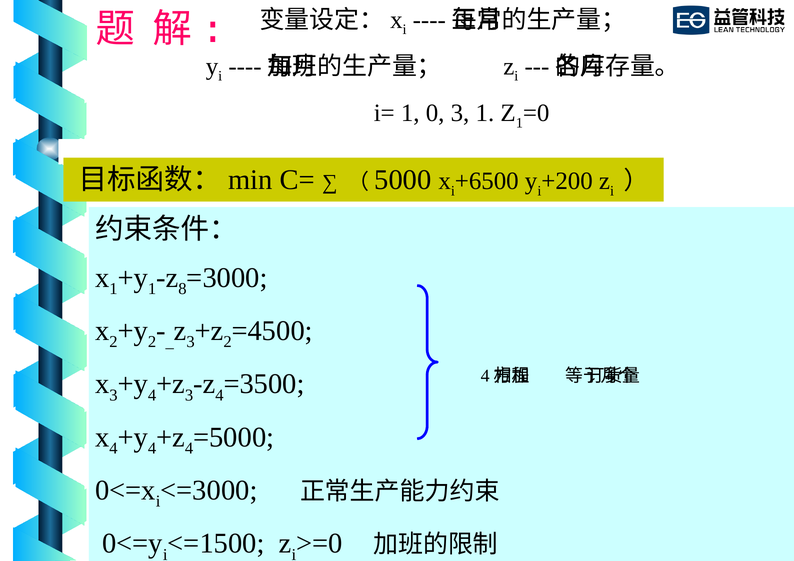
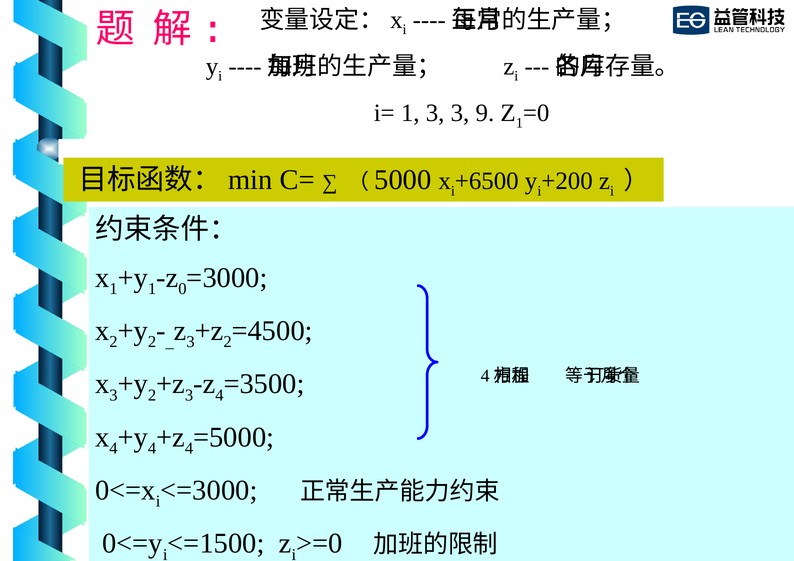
1 0: 0 -> 3 (435, 113)
3 1: 1 -> 9 (485, 113)
8: 8 -> 0 (182, 289)
4: 4 -> 2 (152, 395)
